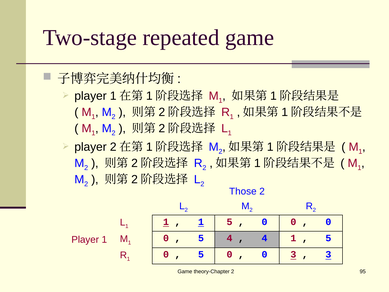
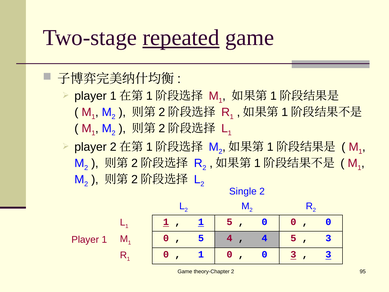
repeated underline: none -> present (181, 38)
Those: Those -> Single (243, 191)
4 1: 1 -> 5 (293, 238)
5: 5 -> 3 (328, 238)
5: 5 -> 1 (201, 254)
